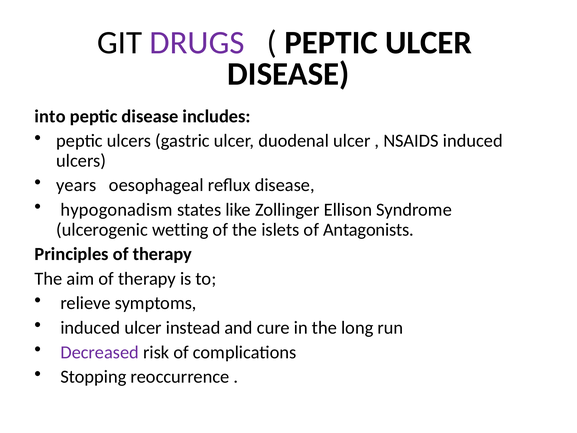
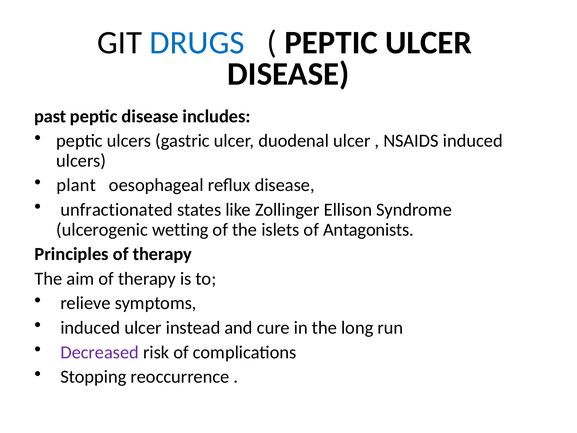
DRUGS colour: purple -> blue (197, 43)
into: into -> past (50, 116)
years: years -> plant (76, 185)
hypogonadism: hypogonadism -> unfractionated (117, 210)
